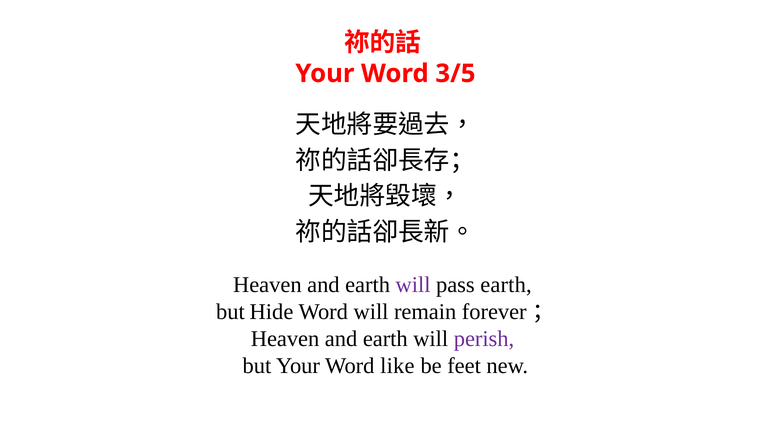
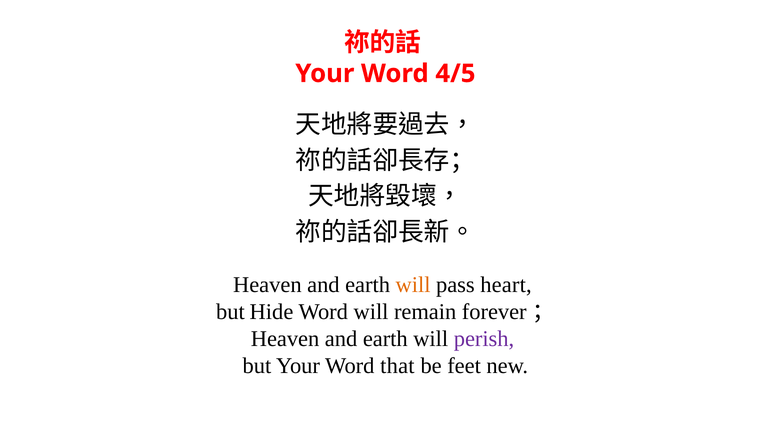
3/5: 3/5 -> 4/5 (455, 73)
will colour: purple -> orange (413, 285)
pass earth: earth -> heart (506, 285)
like: like -> that (397, 366)
